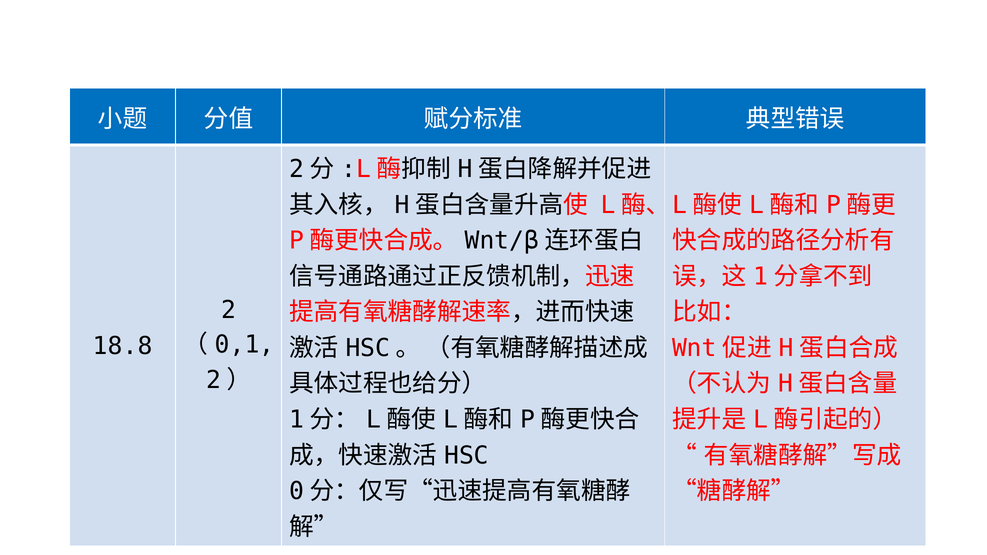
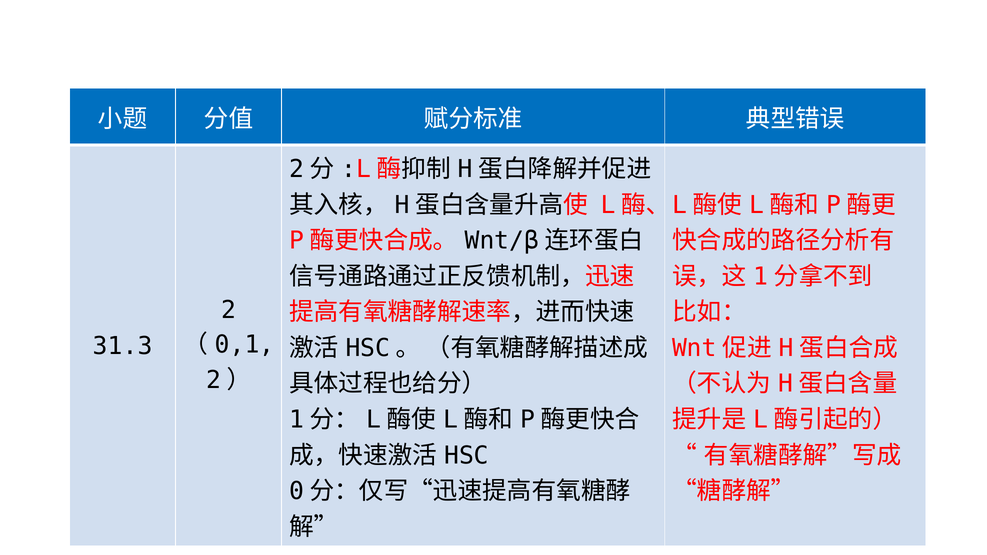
18.8: 18.8 -> 31.3 (123, 346)
